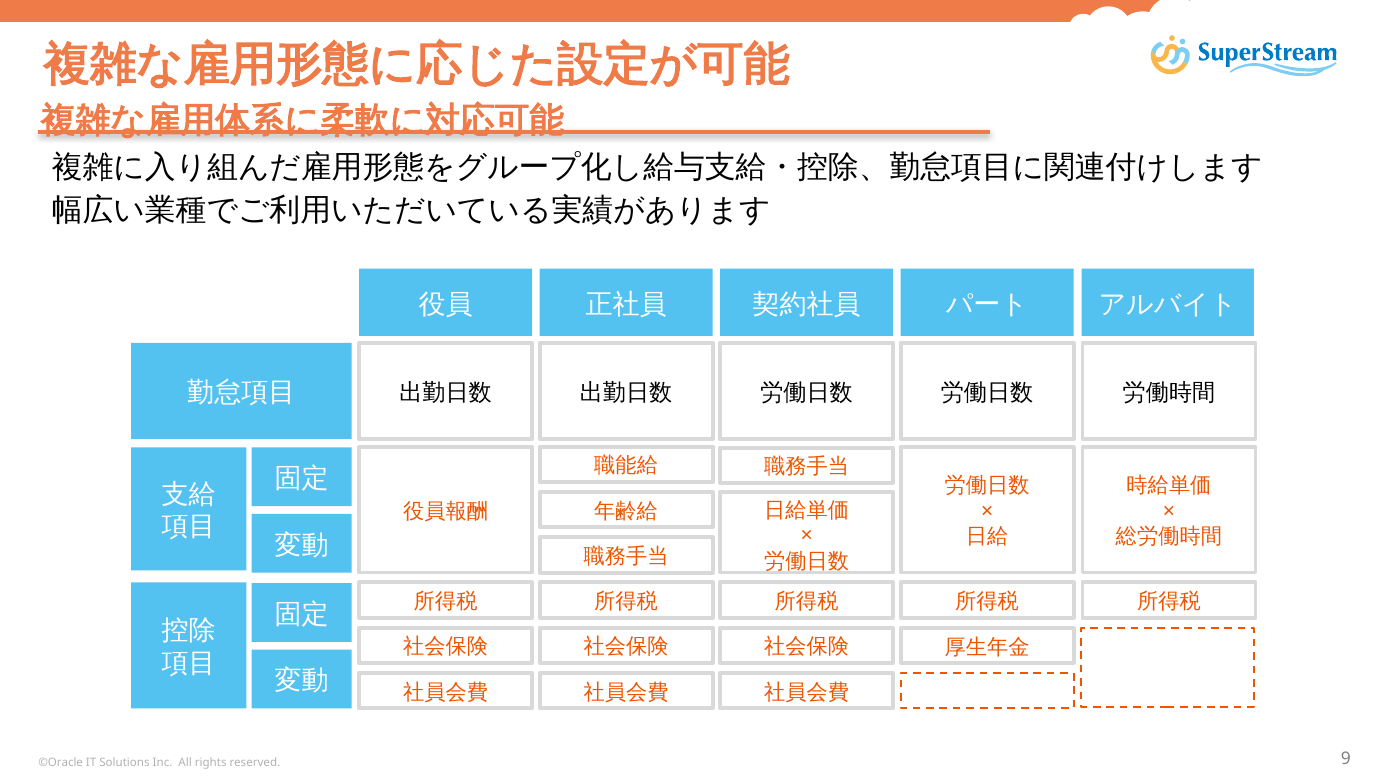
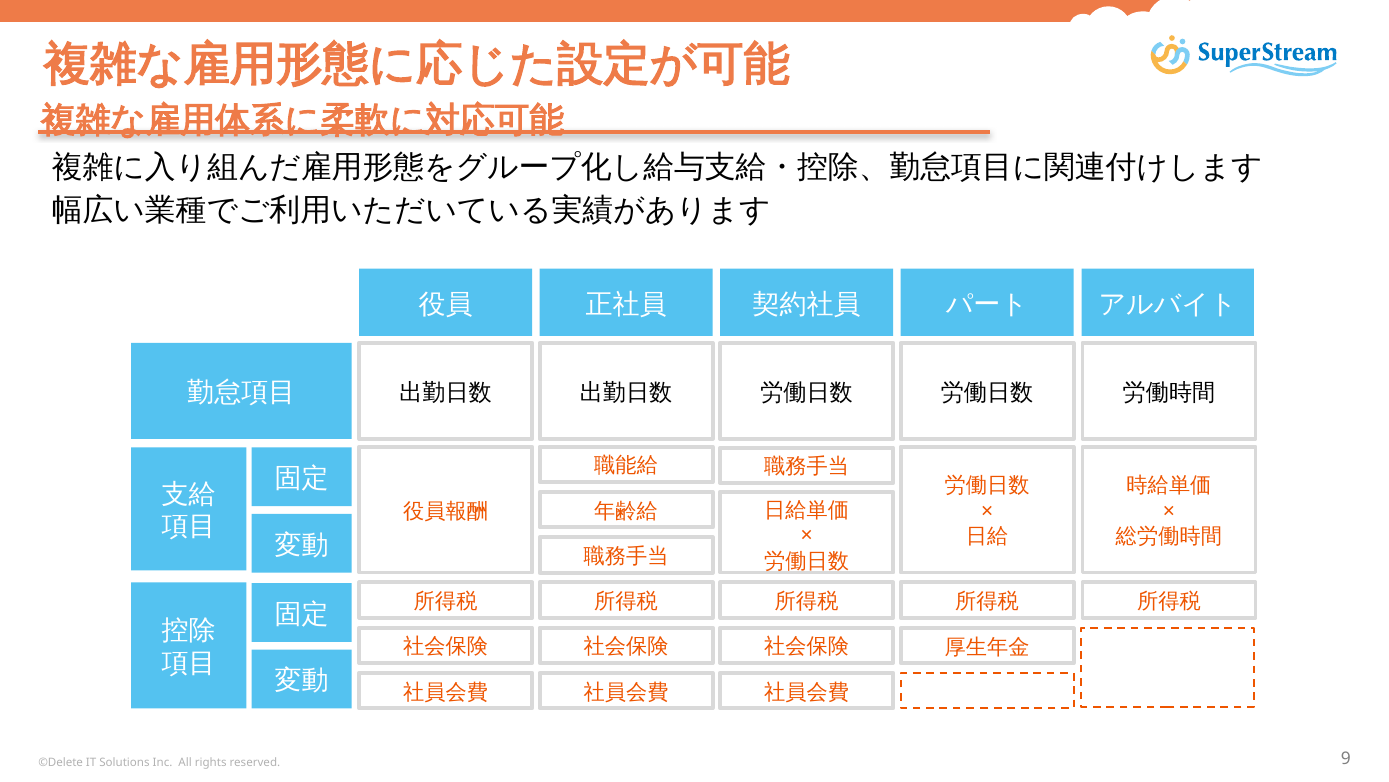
©Oracle: ©Oracle -> ©Delete (61, 762)
